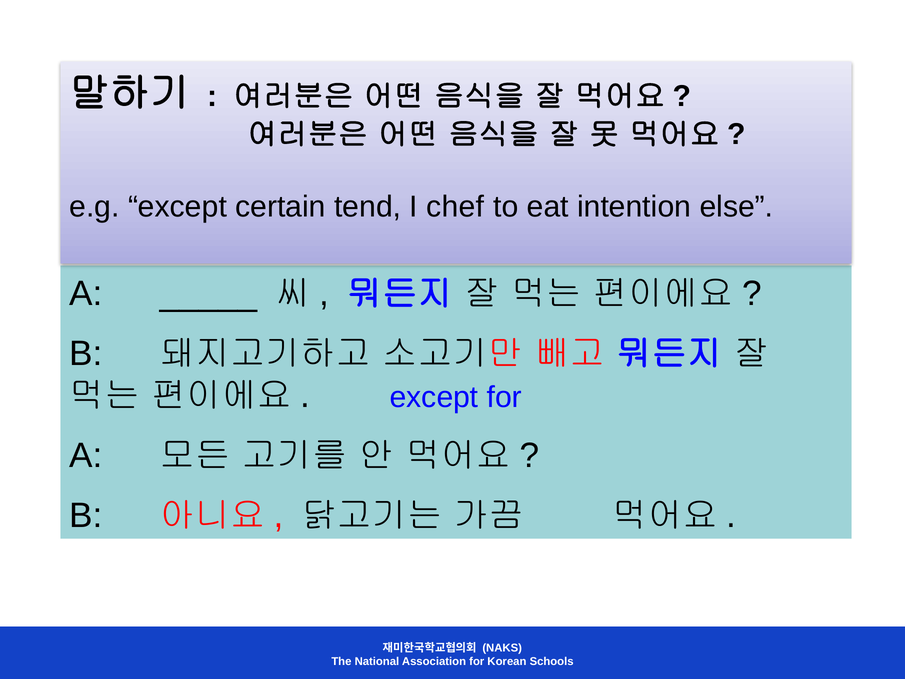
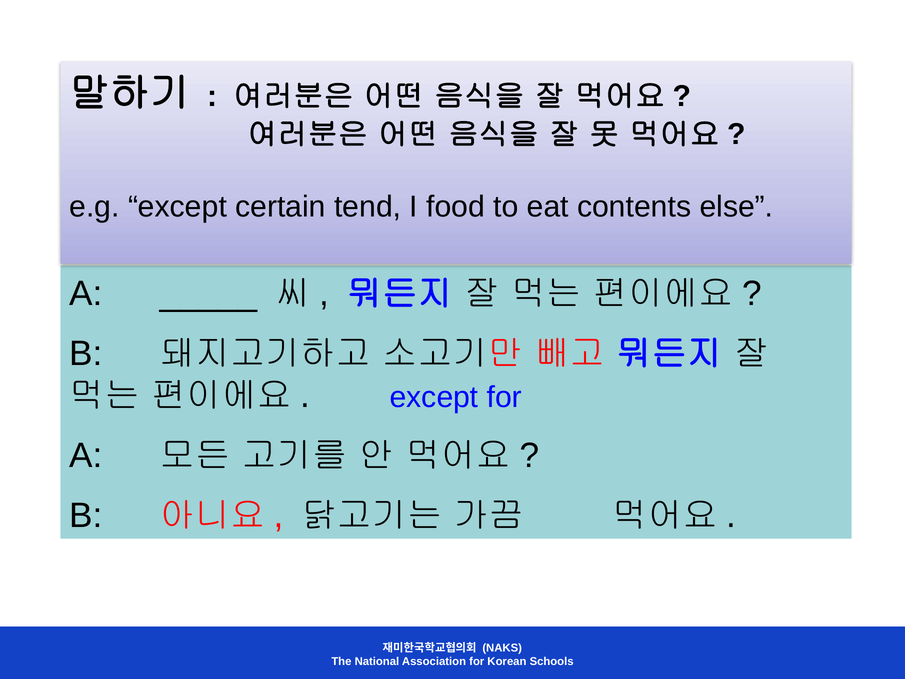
chef: chef -> food (456, 207)
intention: intention -> contents (634, 207)
